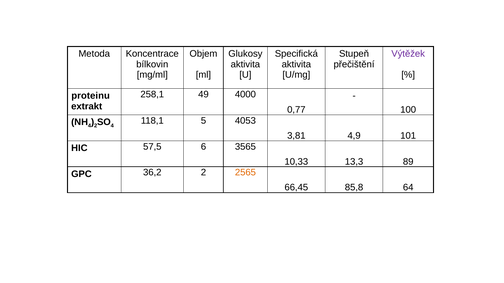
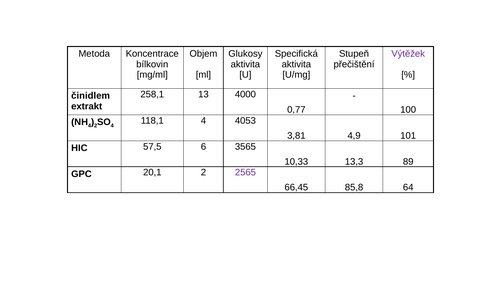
49: 49 -> 13 (203, 94)
proteinu: proteinu -> činidlem (91, 96)
118,1 5: 5 -> 4 (203, 121)
36,2: 36,2 -> 20,1 (152, 173)
2565 colour: orange -> purple (245, 173)
